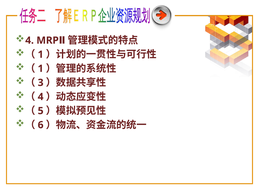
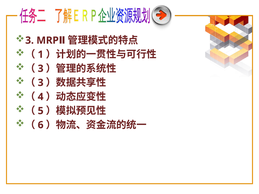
4: 4 -> 3 (30, 40)
1: 1 -> 3 (41, 69)
